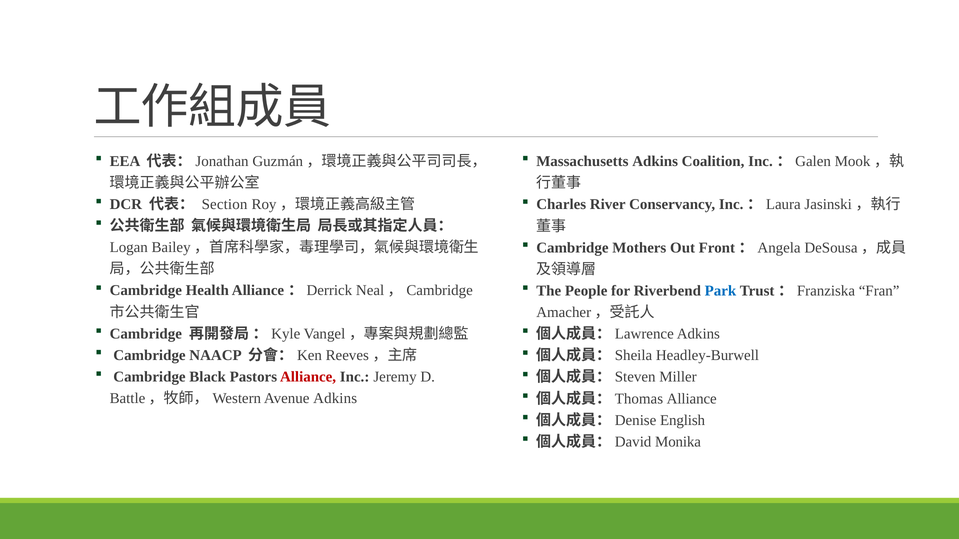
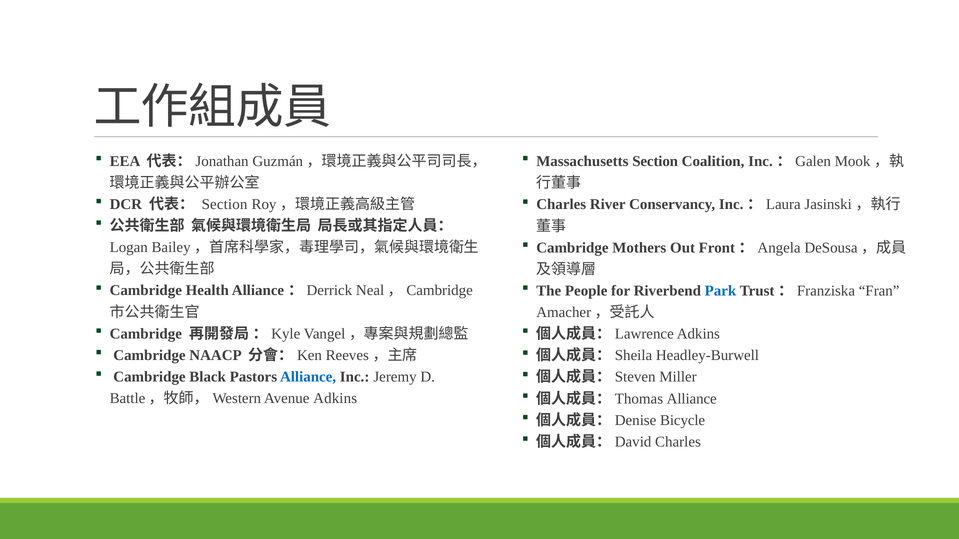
Massachusetts Adkins: Adkins -> Section (655, 162)
Alliance colour: red -> blue (308, 377)
English: English -> Bicycle (683, 420)
Monika: Monika -> Charles (678, 442)
